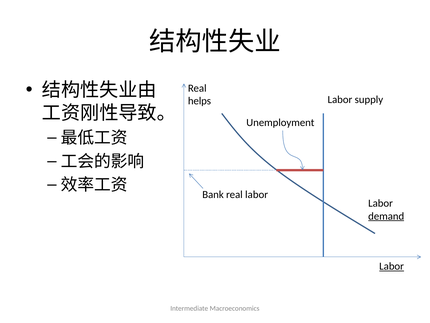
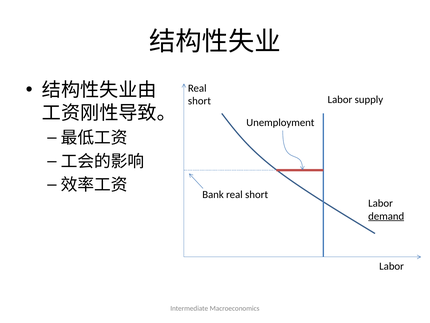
helps: helps -> short (199, 101)
labor: labor -> short (257, 194)
Labor underline: present -> none (392, 266)
